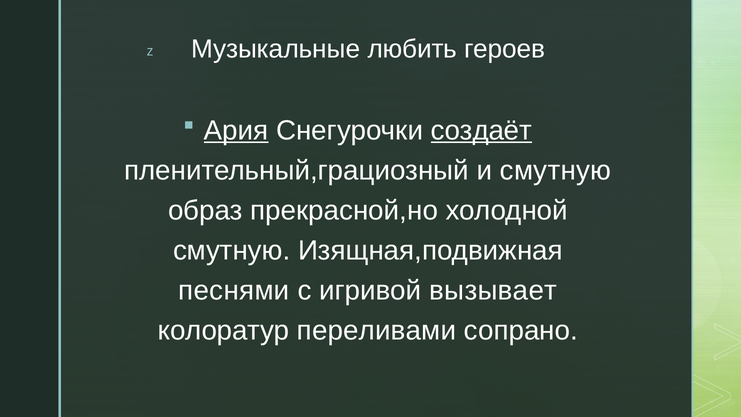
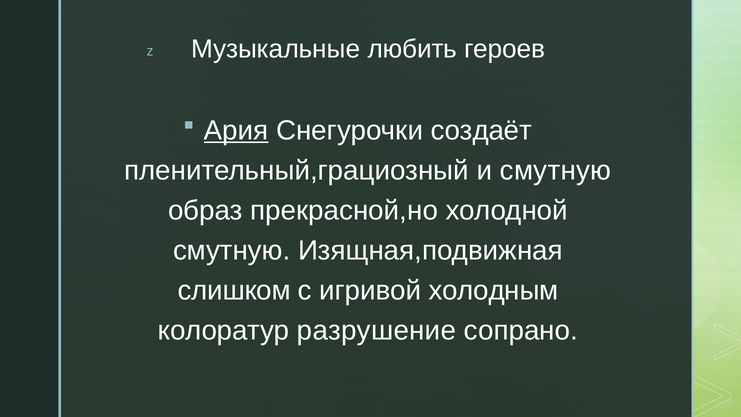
создаёт underline: present -> none (481, 130)
песнями: песнями -> слишком (234, 290)
вызывает: вызывает -> холодным (493, 290)
переливами: переливами -> разрушение (377, 330)
